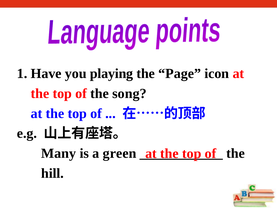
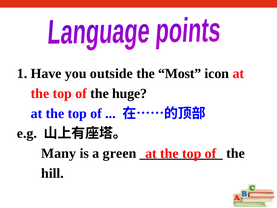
playing: playing -> outside (111, 73)
Page: Page -> Most (180, 73)
song: song -> huge (130, 93)
